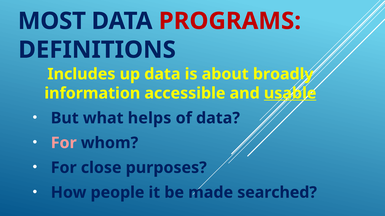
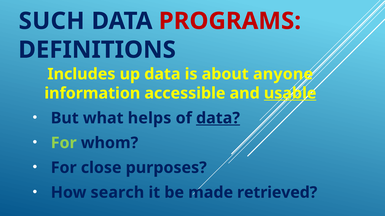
MOST: MOST -> SUCH (52, 21)
broadly: broadly -> anyone (283, 74)
data underline: none -> present (218, 118)
For colour: pink -> light green (64, 143)
people: people -> search (117, 193)
searched: searched -> retrieved (277, 193)
